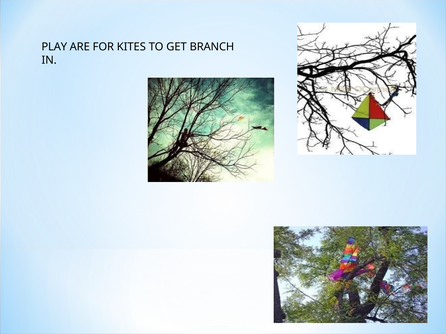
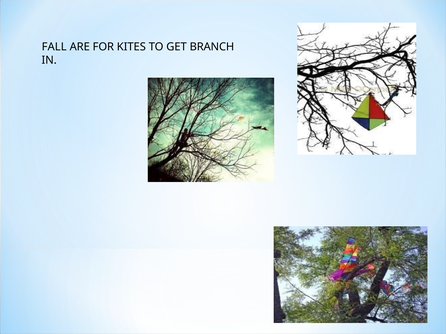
PLAY: PLAY -> FALL (54, 47)
